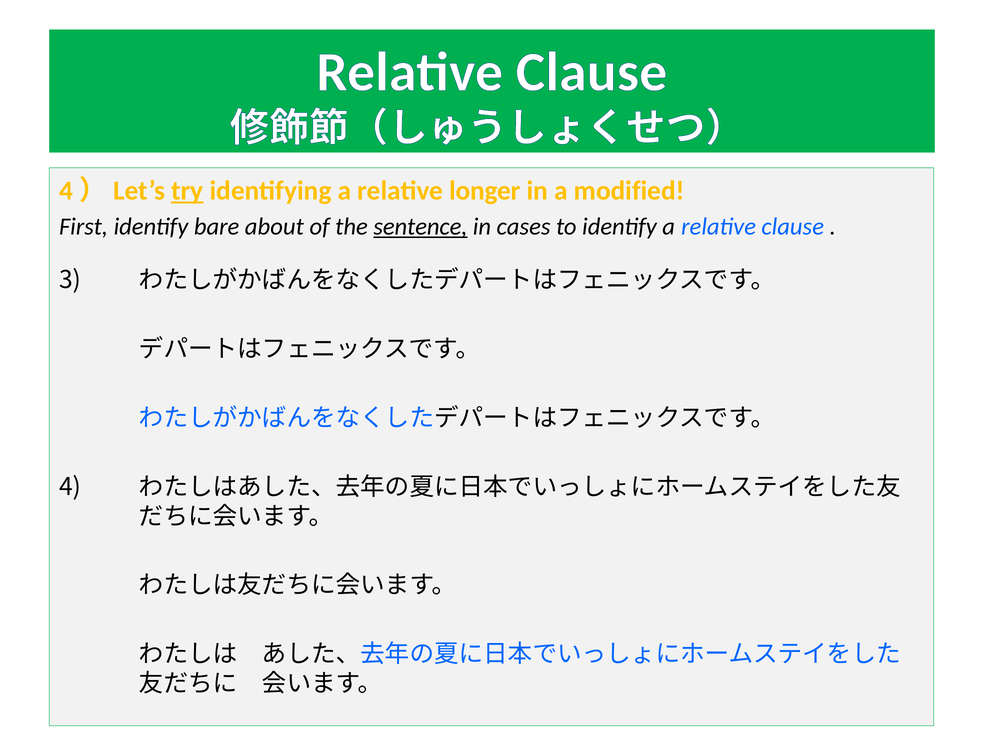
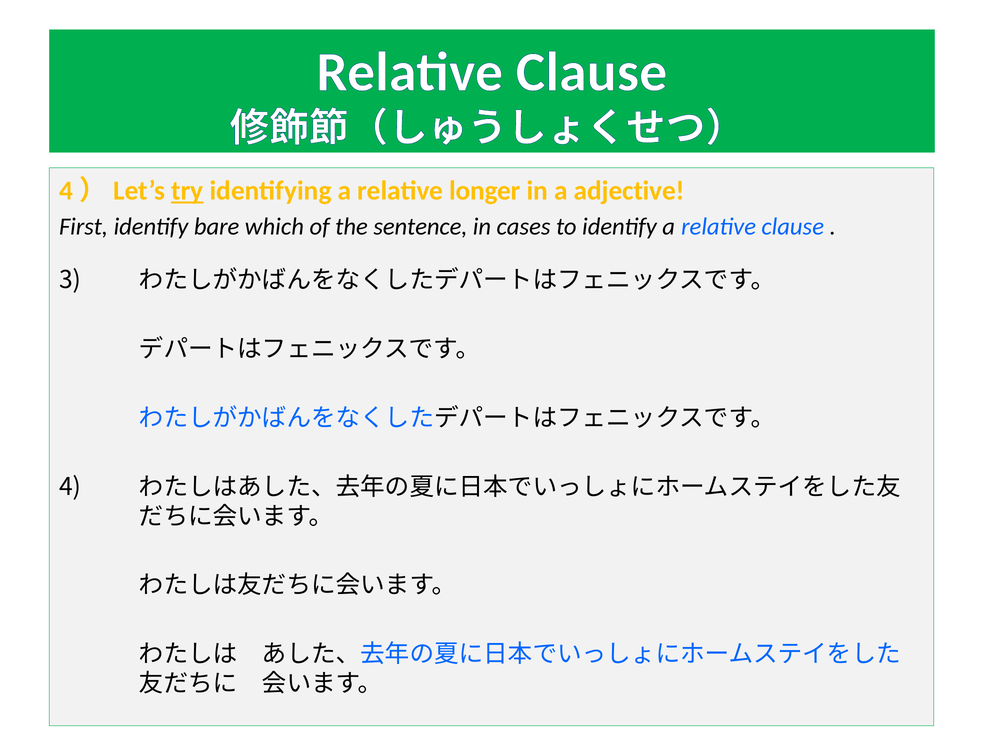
modified: modified -> adjective (629, 191)
about: about -> which (274, 227)
sentence underline: present -> none (420, 227)
